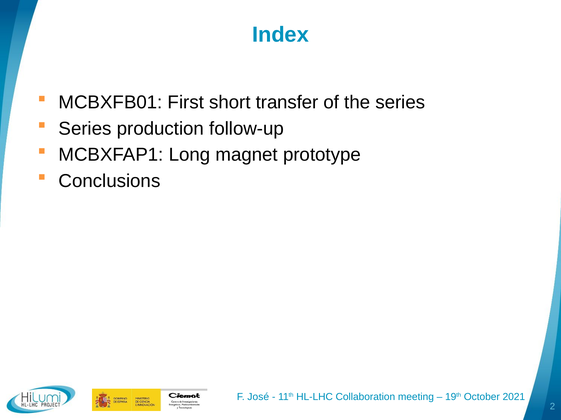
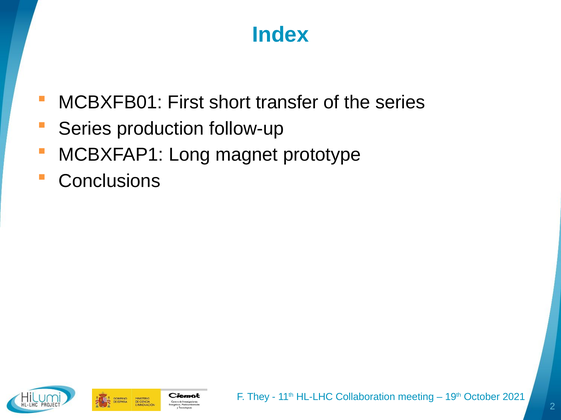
José: José -> They (258, 397)
